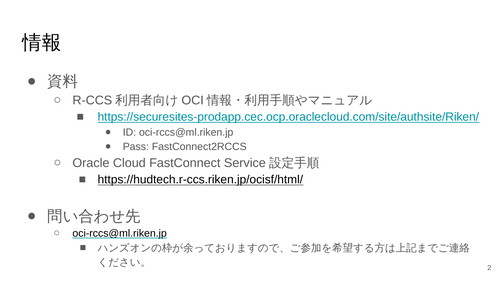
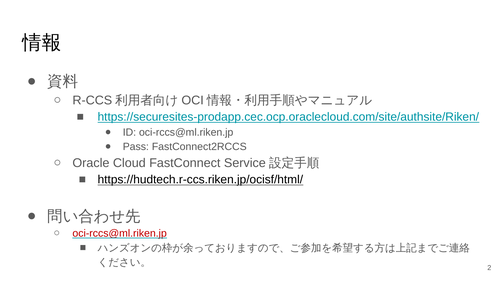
oci-rccs@ml.riken.jp colour: black -> red (120, 233)
